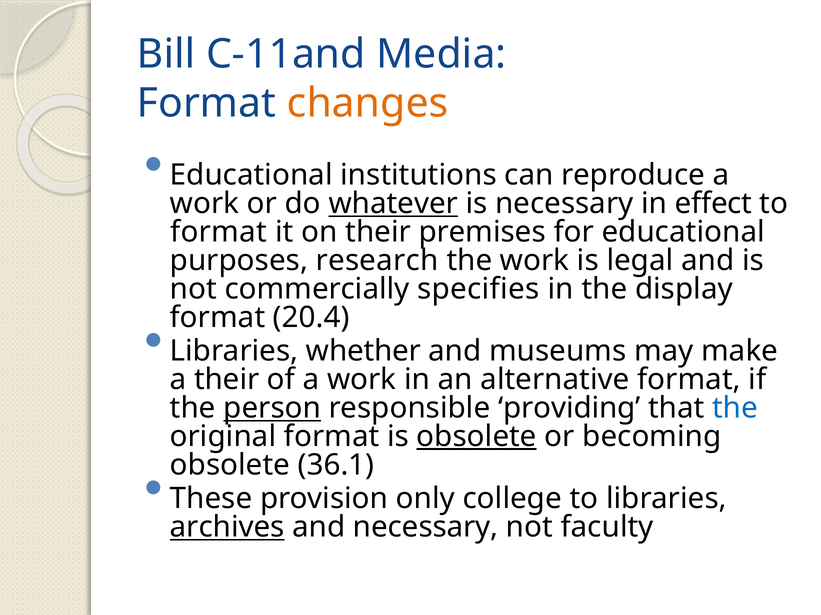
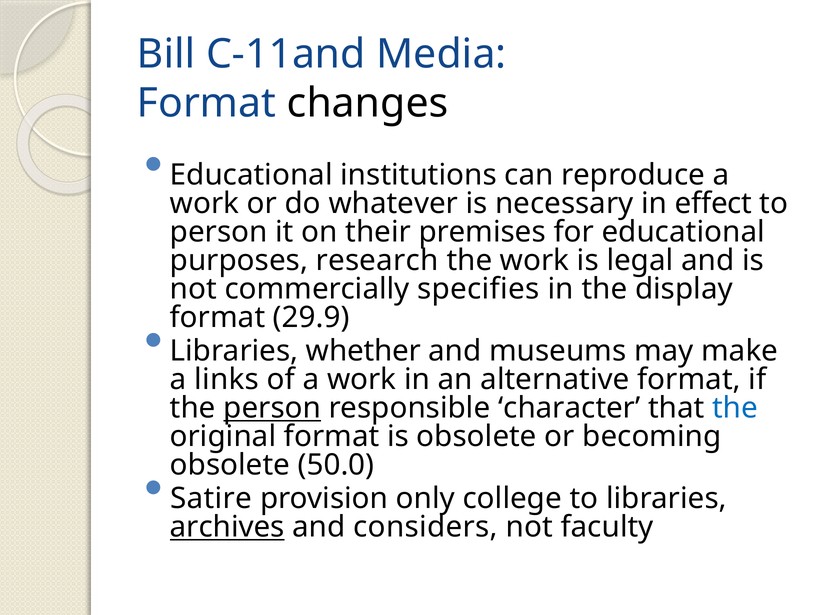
changes colour: orange -> black (368, 103)
whatever underline: present -> none (393, 204)
format: format -> person (219, 232)
20.4: 20.4 -> 29.9 (311, 318)
a their: their -> links (227, 380)
providing: providing -> character (569, 408)
obsolete underline: present -> none (477, 437)
36.1: 36.1 -> 50.0 (336, 465)
These: These -> Satire (211, 499)
and necessary: necessary -> considers (425, 528)
